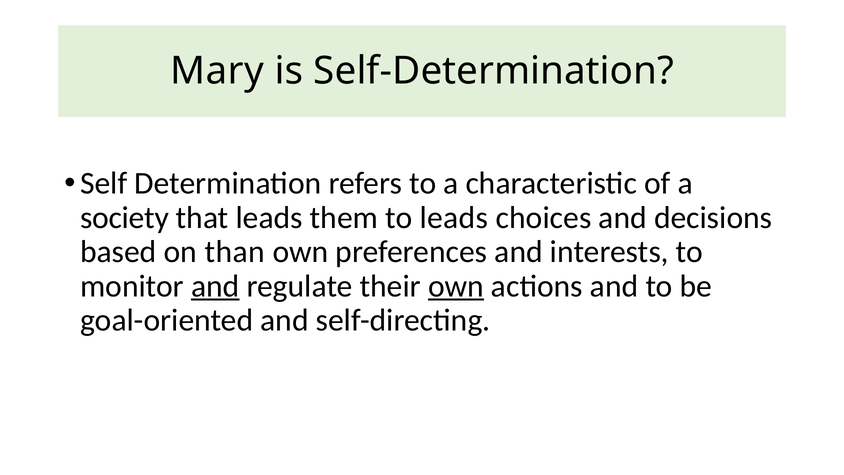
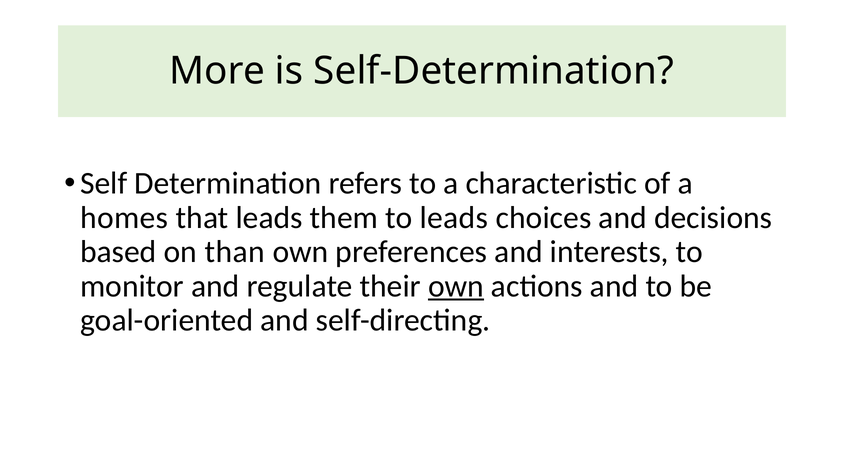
Mary: Mary -> More (217, 71)
society: society -> homes (124, 218)
and underline: present -> none (215, 286)
